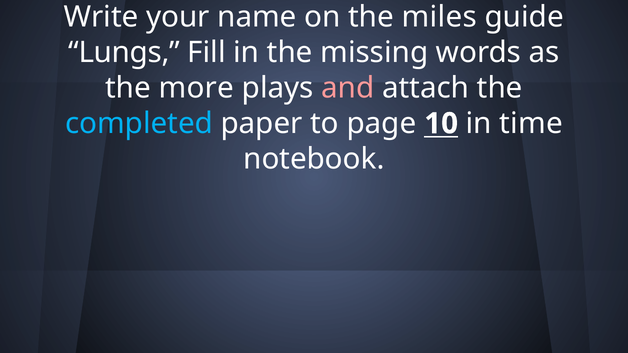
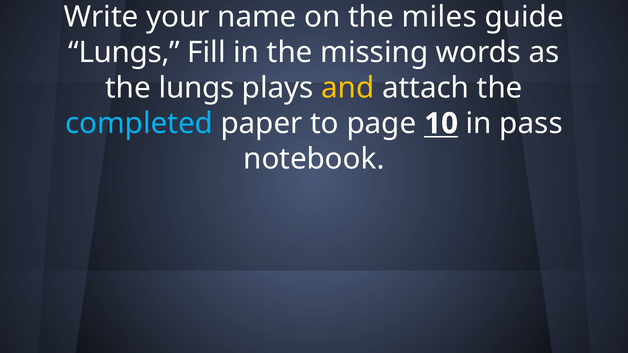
the more: more -> lungs (196, 88)
and colour: pink -> yellow (348, 88)
time: time -> pass (531, 124)
